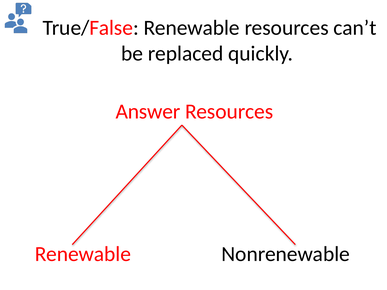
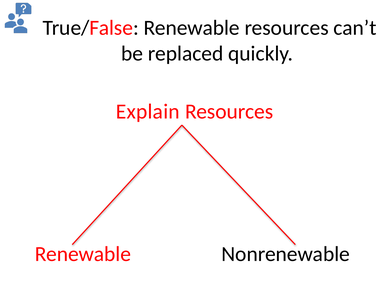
Answer: Answer -> Explain (148, 112)
